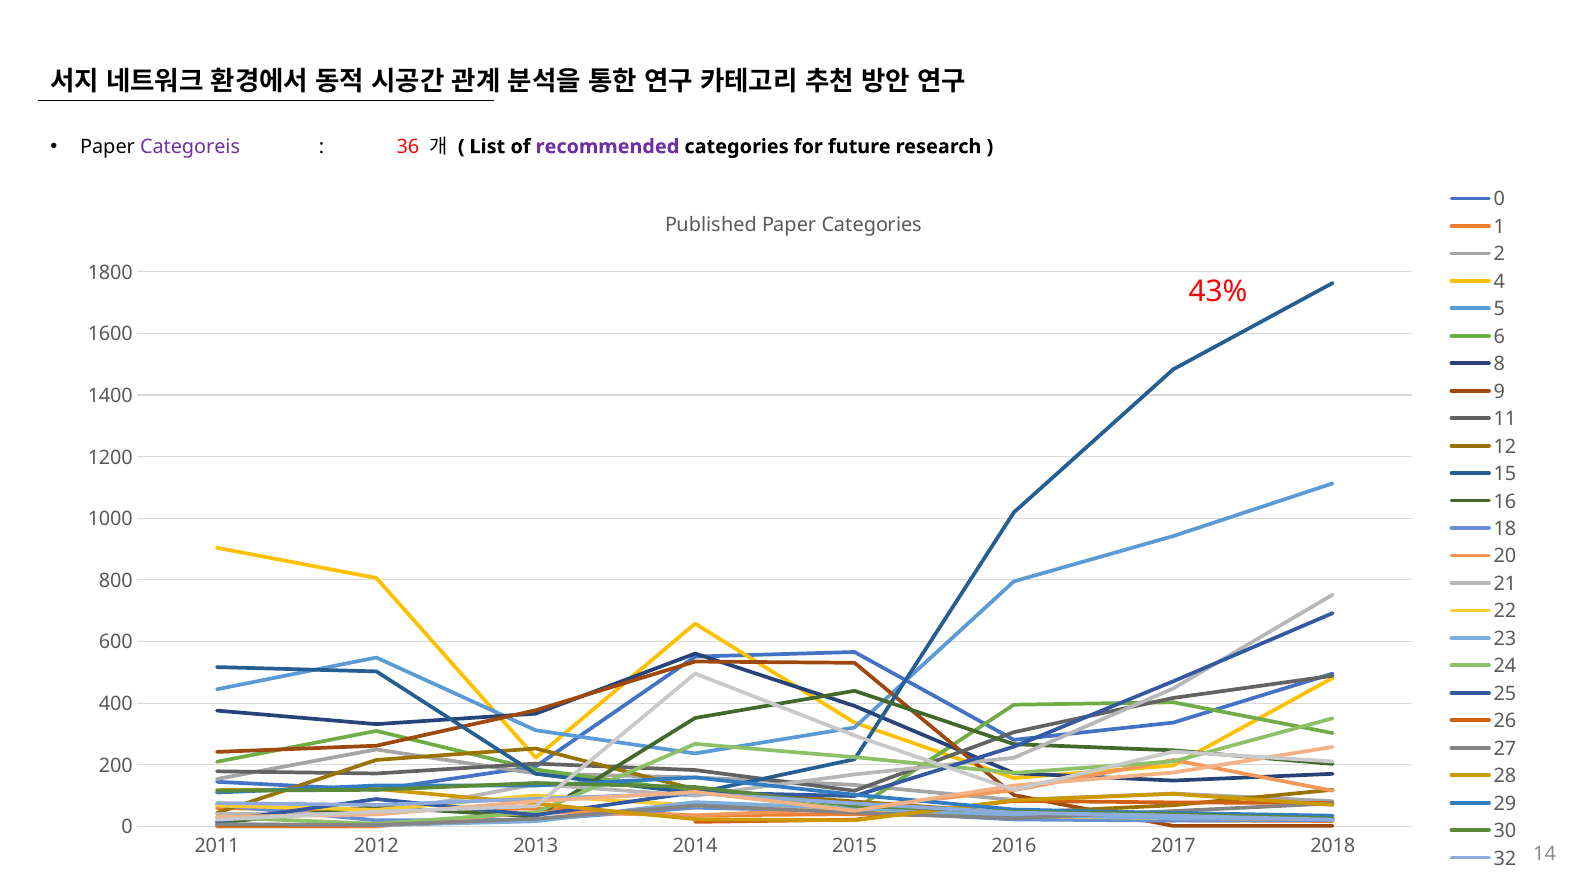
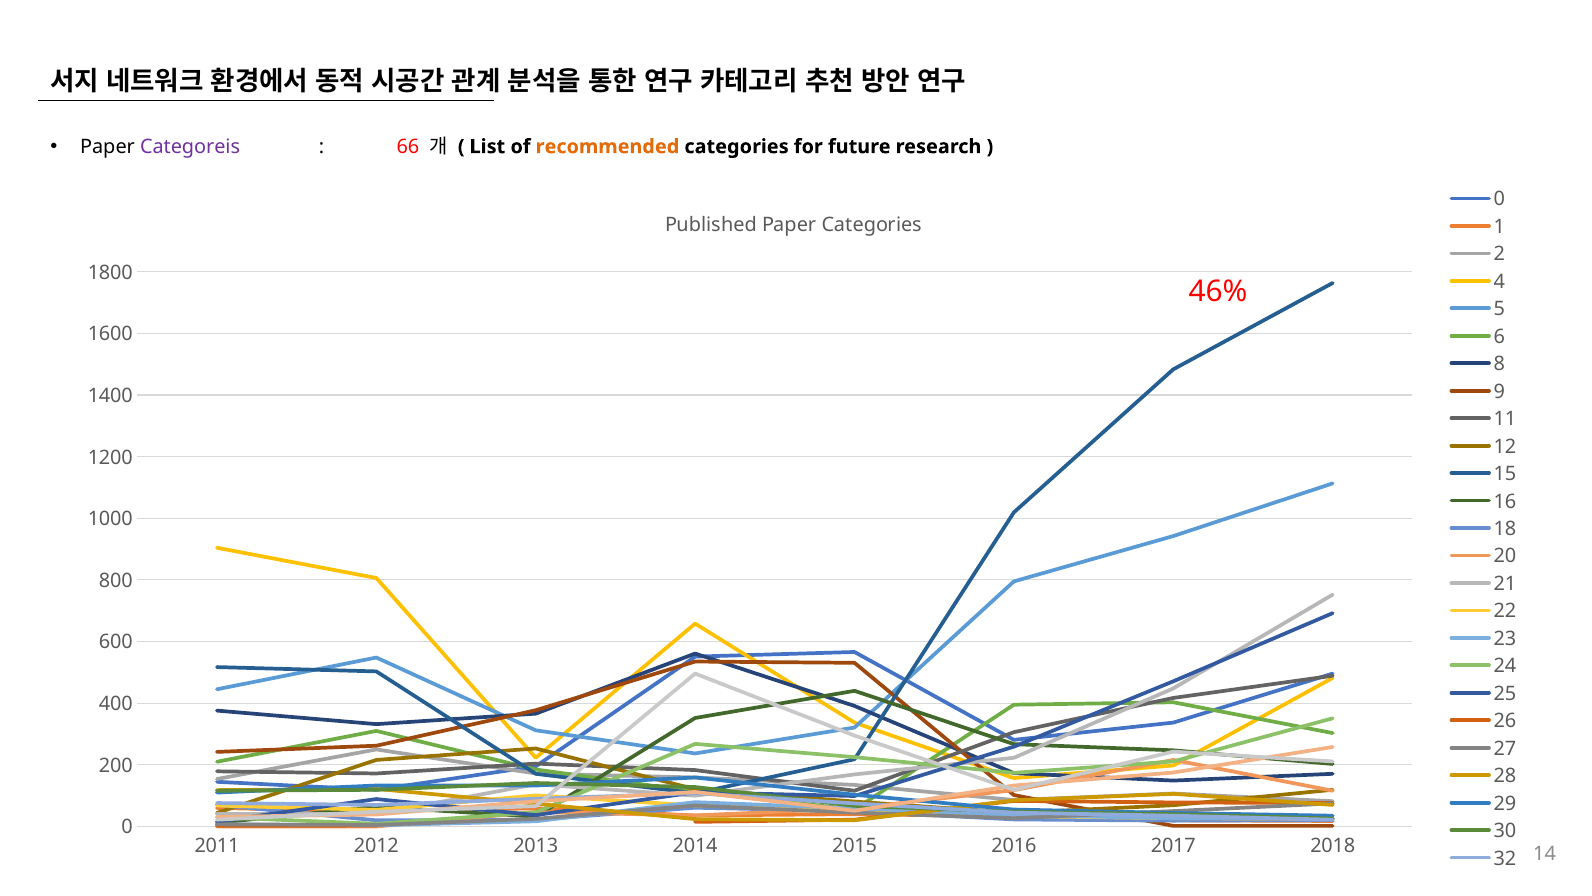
36: 36 -> 66 (408, 147)
recommended colour: purple -> orange (607, 147)
43%: 43% -> 46% (1218, 292)
